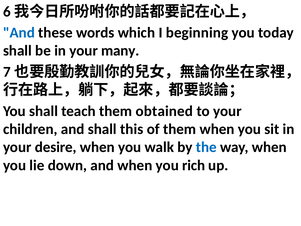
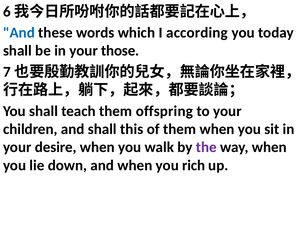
beginning: beginning -> according (197, 33)
many: many -> those (120, 51)
obtained: obtained -> offspring (164, 111)
the colour: blue -> purple (206, 147)
